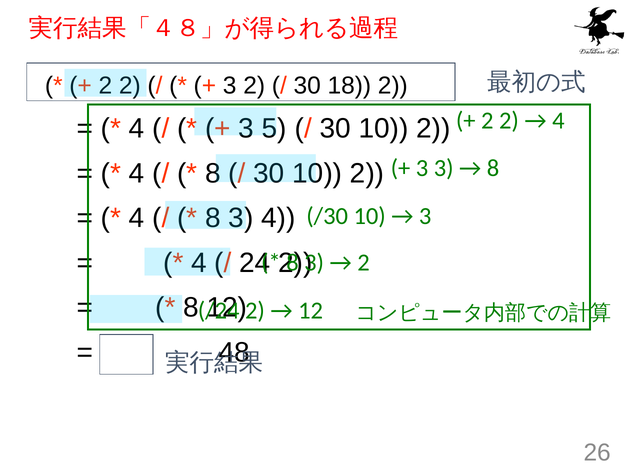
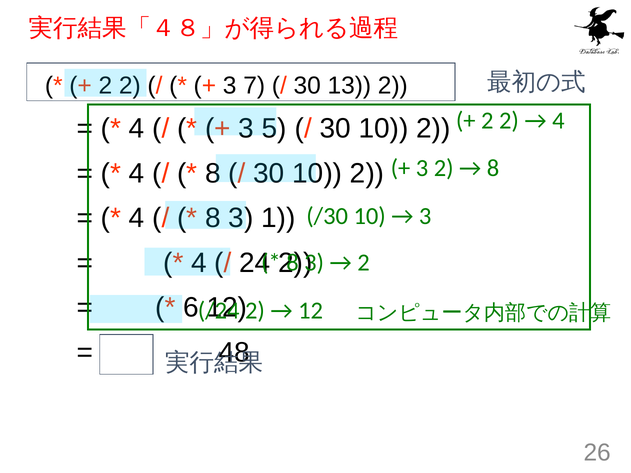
3 2: 2 -> 7 (254, 86)
18: 18 -> 13 (349, 86)
3 3: 3 -> 2 (444, 168)
4: 4 -> 1 (278, 218)
8: 8 -> 6 (191, 308)
